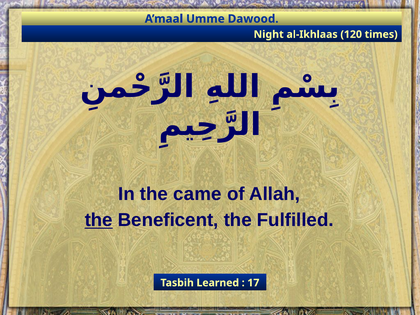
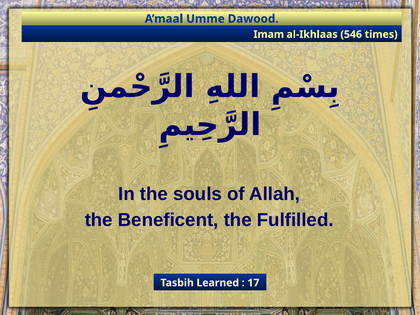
Night: Night -> Imam (269, 34)
120: 120 -> 546 (351, 34)
came: came -> souls (198, 194)
the underline: present -> none (99, 220)
